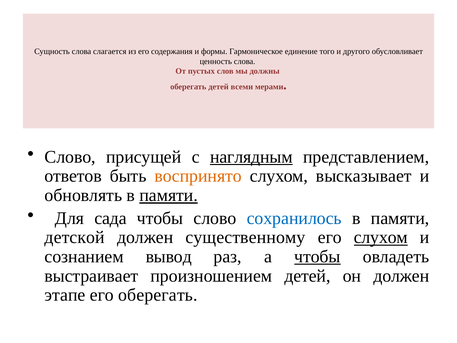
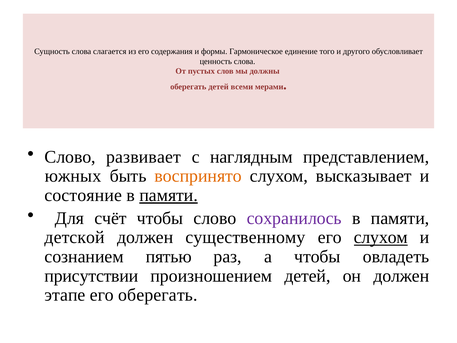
присущей: присущей -> развивает (144, 157)
наглядным underline: present -> none (251, 157)
ответов: ответов -> южных (73, 176)
обновлять: обновлять -> состояние (83, 195)
сада: сада -> счёт (111, 218)
сохранилось colour: blue -> purple (294, 218)
вывод: вывод -> пятью (169, 256)
чтобы underline: present -> none (317, 256)
выстраивает: выстраивает -> присутствии (91, 276)
